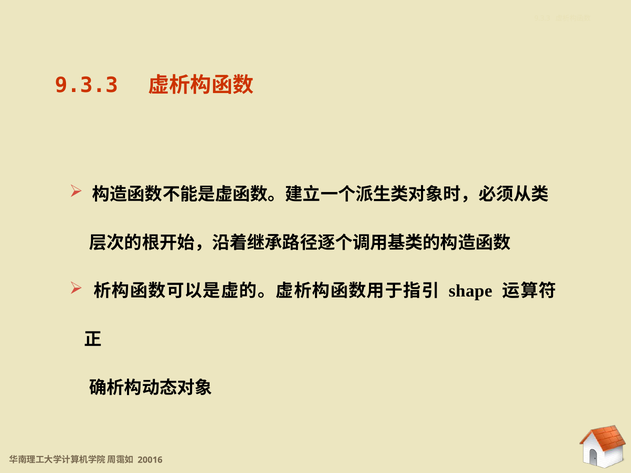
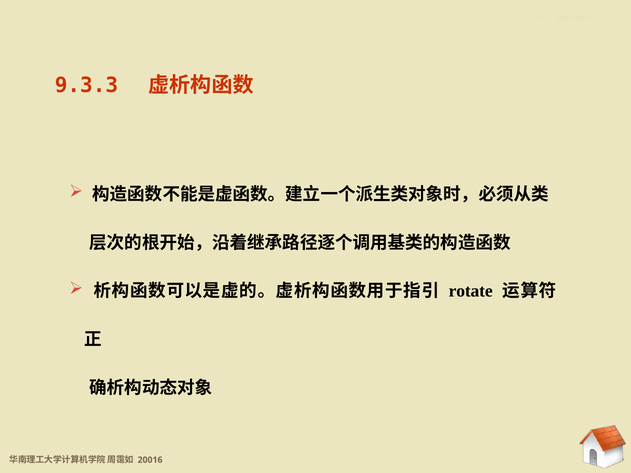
shape: shape -> rotate (471, 291)
